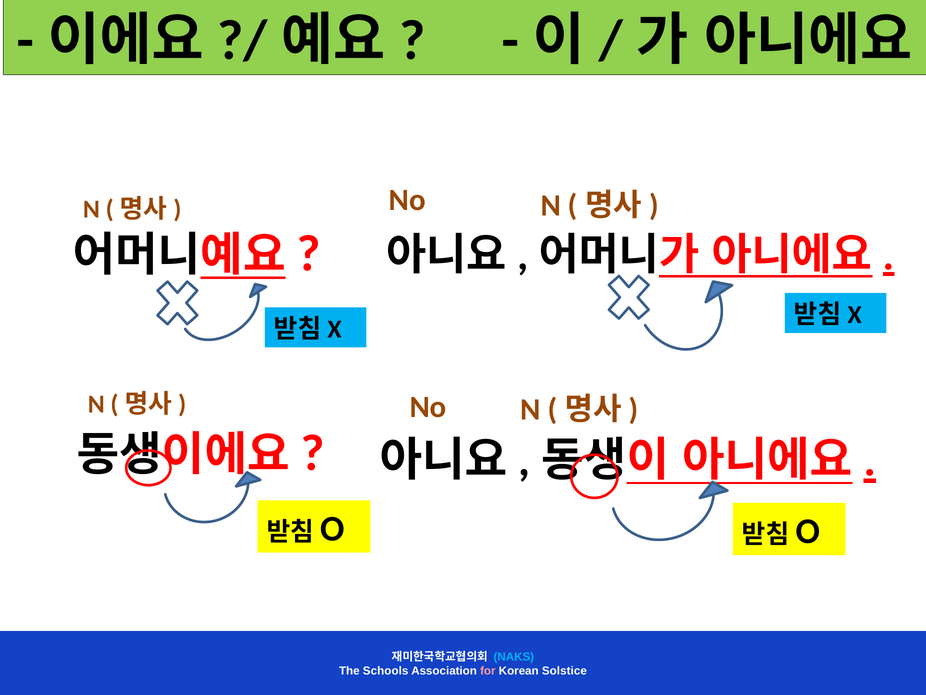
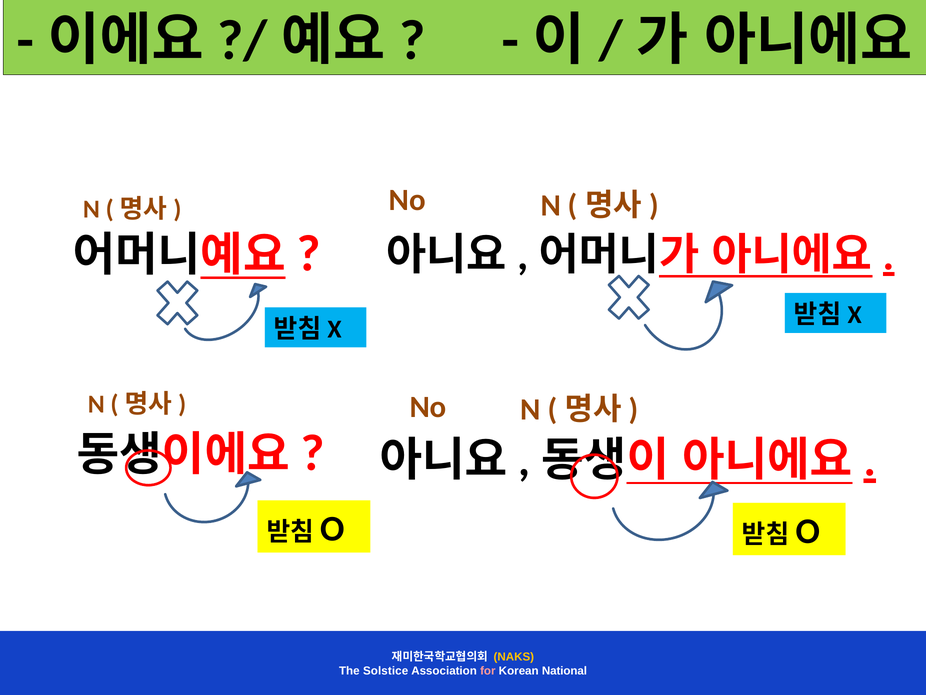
NAKS colour: light blue -> yellow (514, 656)
Schools: Schools -> Solstice (386, 670)
Solstice: Solstice -> National (564, 670)
